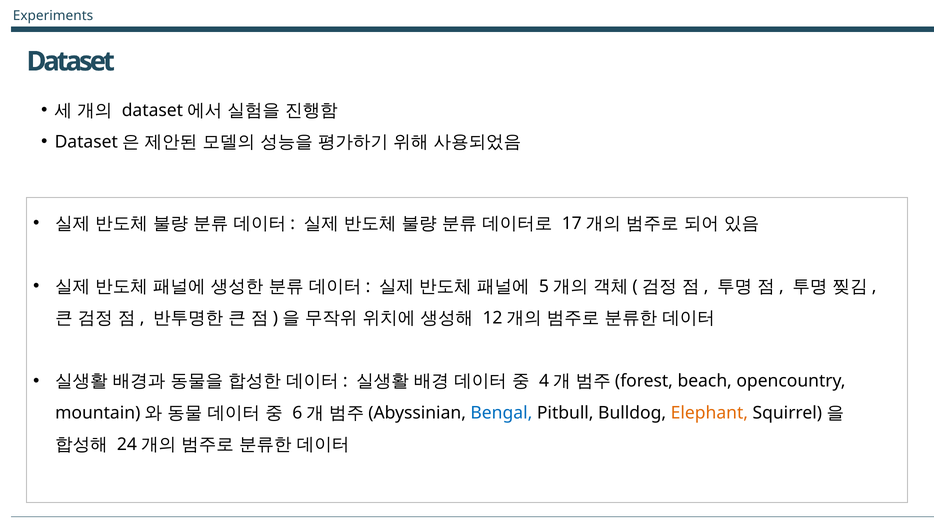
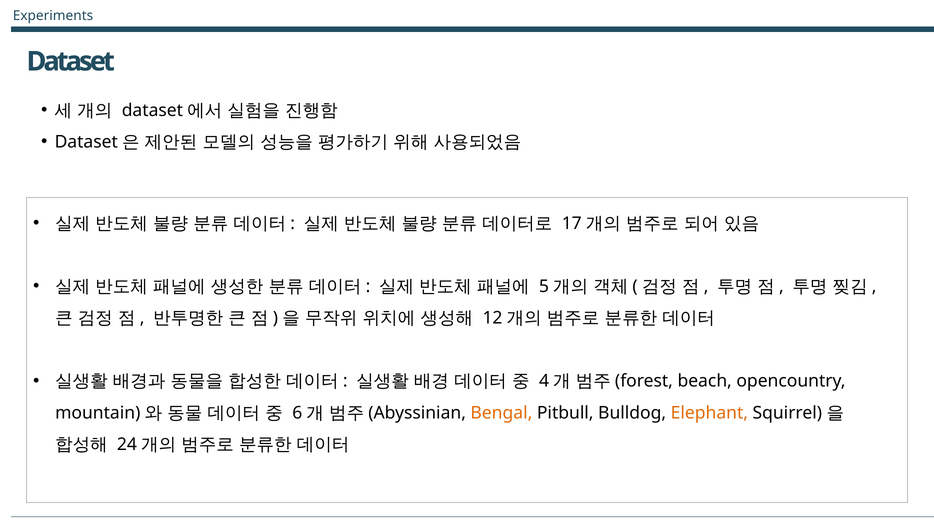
Bengal colour: blue -> orange (501, 412)
